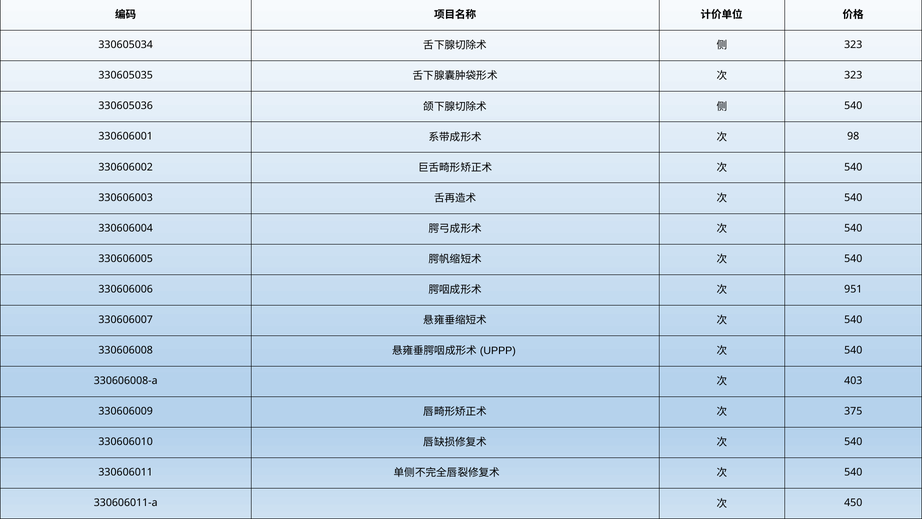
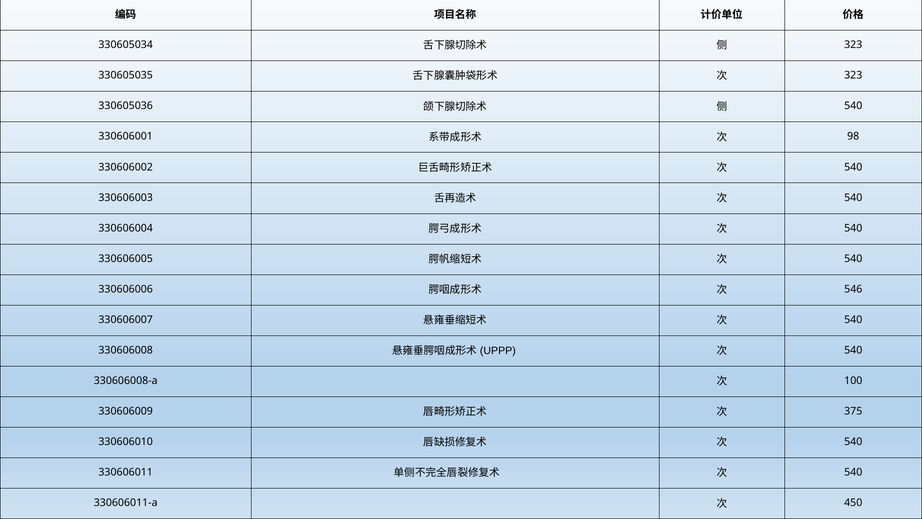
951: 951 -> 546 (853, 289)
403: 403 -> 100 (853, 381)
